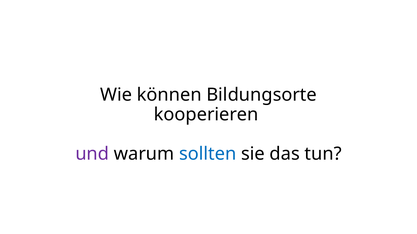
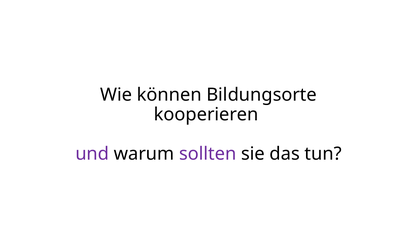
sollten colour: blue -> purple (208, 154)
